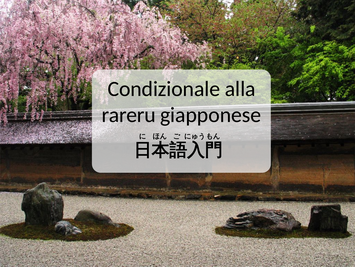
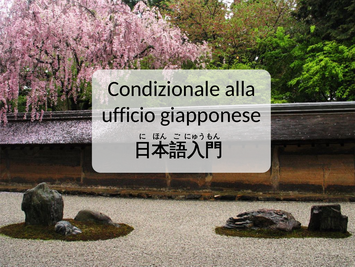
rareru: rareru -> ufficio (129, 115)
